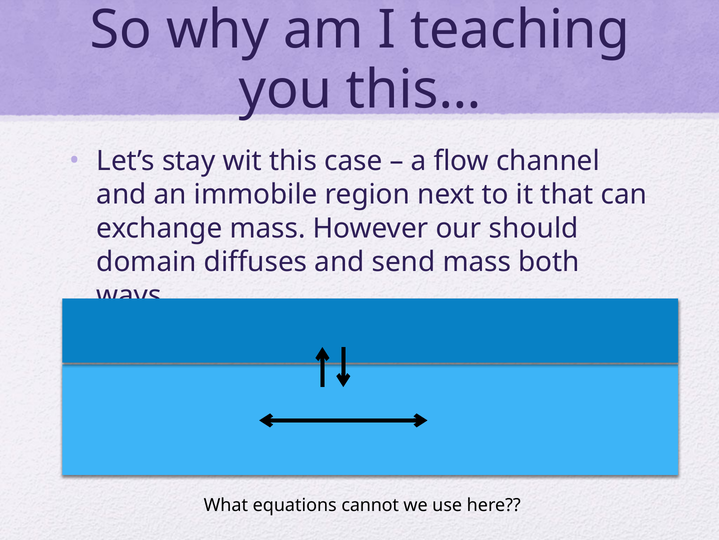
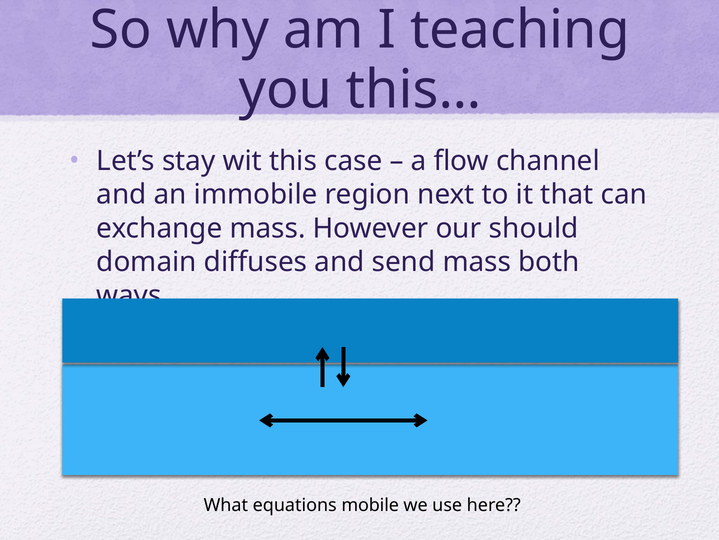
cannot: cannot -> mobile (370, 504)
